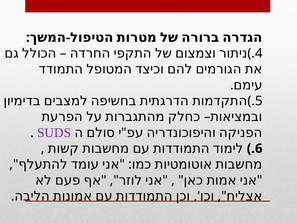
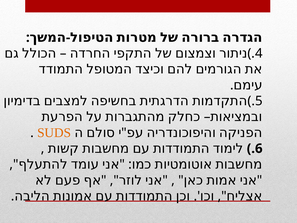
SUDS colour: purple -> orange (54, 133)
